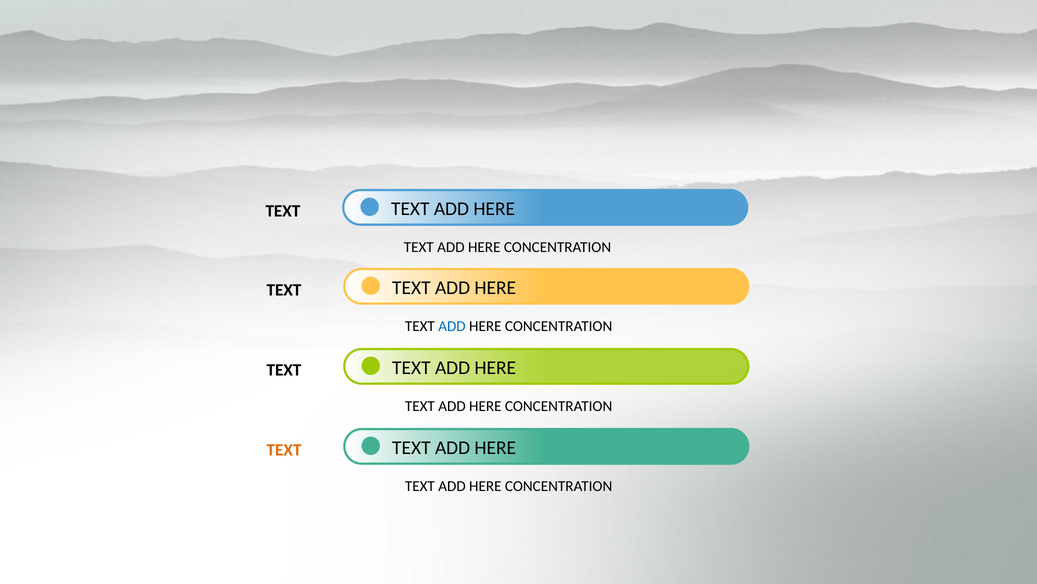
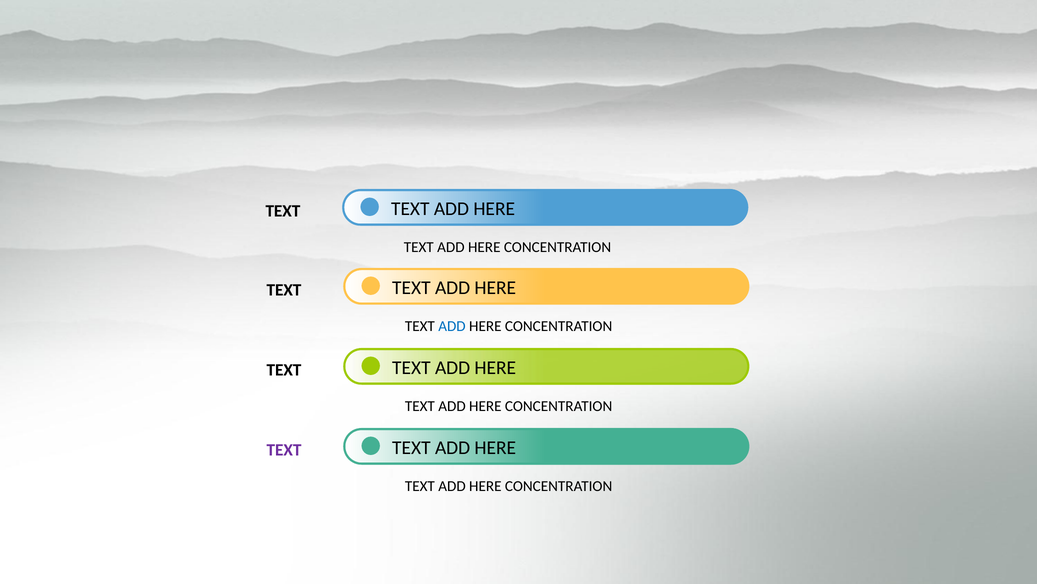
TEXT colour: orange -> purple (284, 449)
